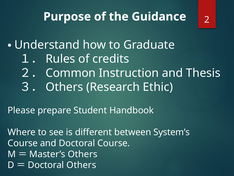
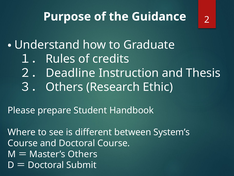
Common: Common -> Deadline (71, 73)
Doctoral Others: Others -> Submit (81, 165)
